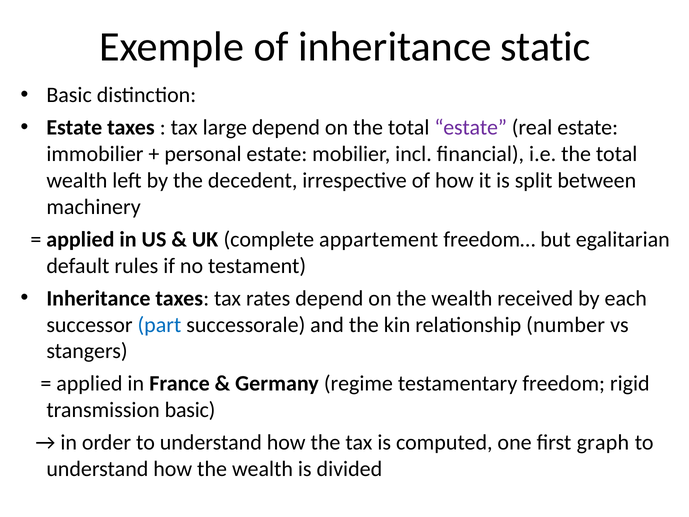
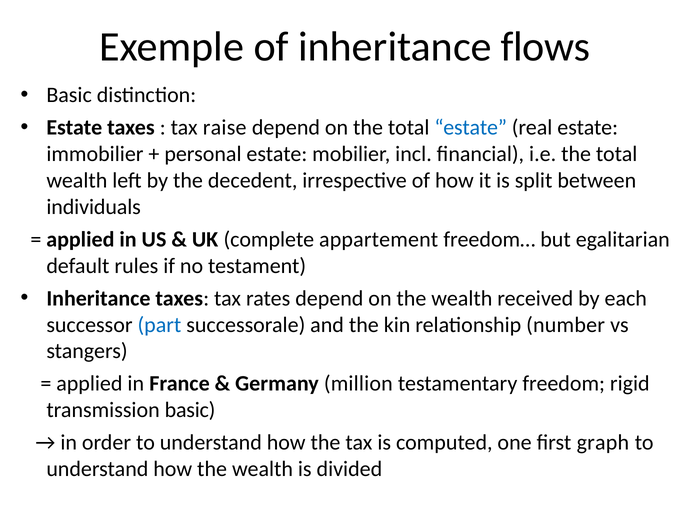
static: static -> flows (545, 47)
large: large -> raise (225, 128)
estate colour: purple -> blue (471, 128)
machinery: machinery -> individuals (94, 207)
regime: regime -> million (358, 384)
